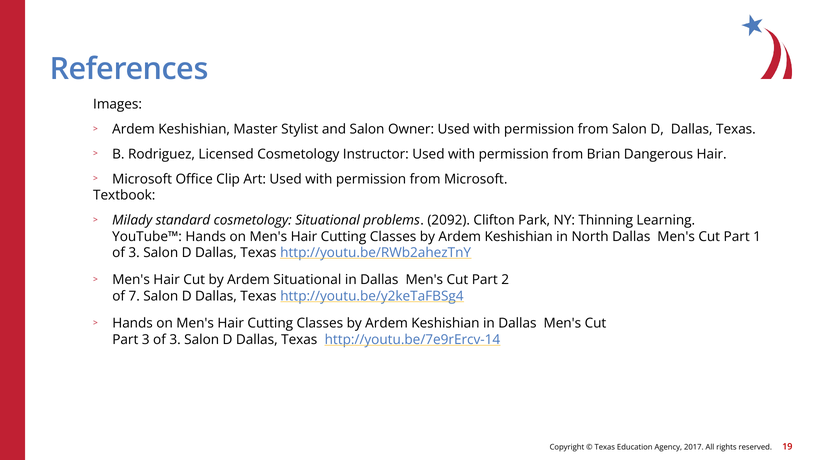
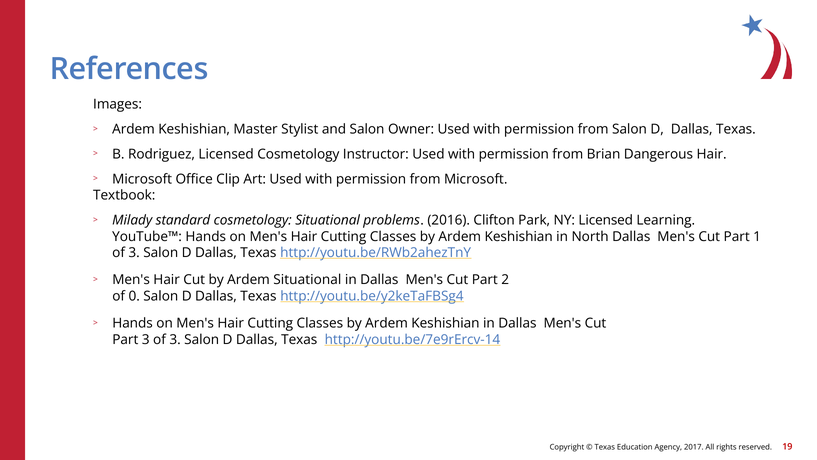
2092: 2092 -> 2016 (449, 220)
NY Thinning: Thinning -> Licensed (606, 220)
7: 7 -> 0 (134, 296)
